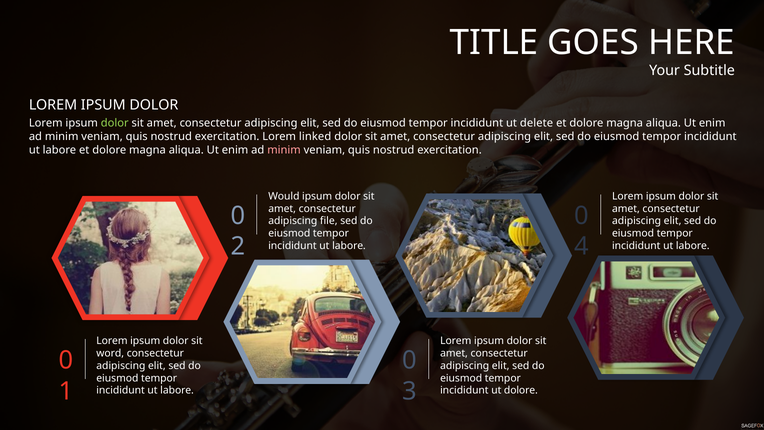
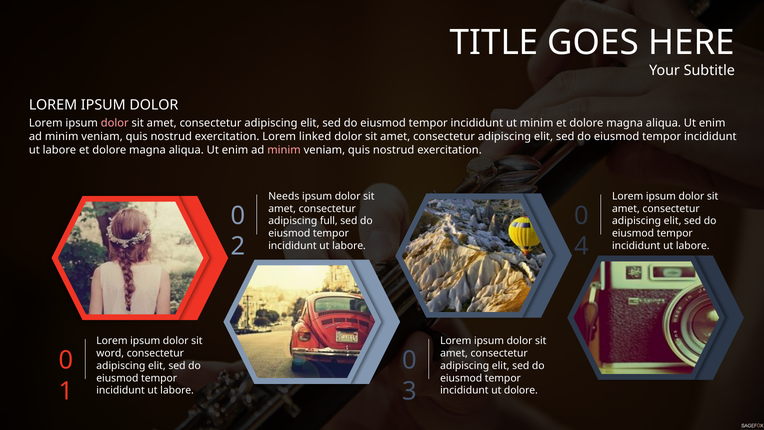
dolor colour: light green -> pink (115, 123)
ut delete: delete -> minim (537, 123)
Would: Would -> Needs (284, 196)
file: file -> full (329, 221)
